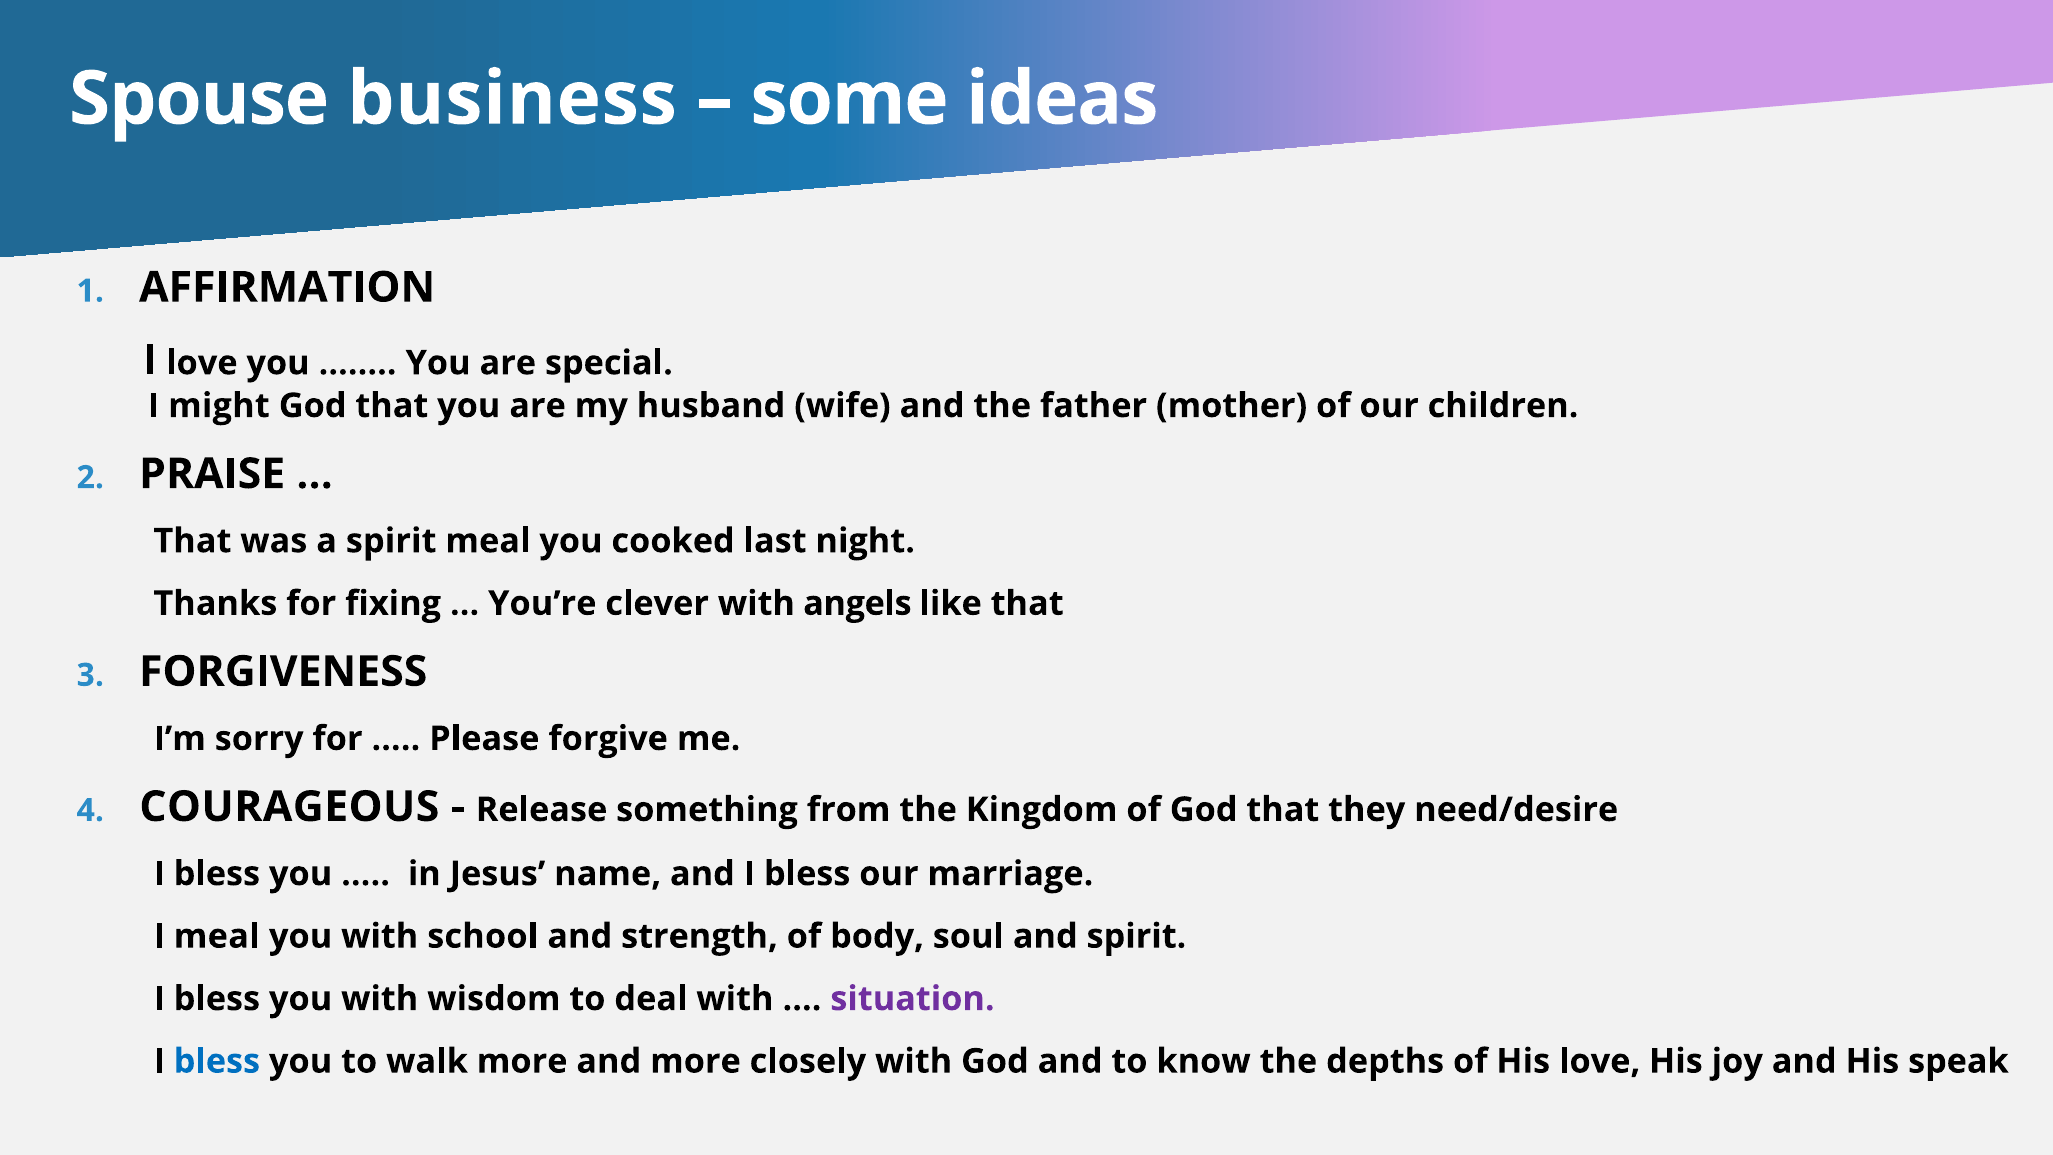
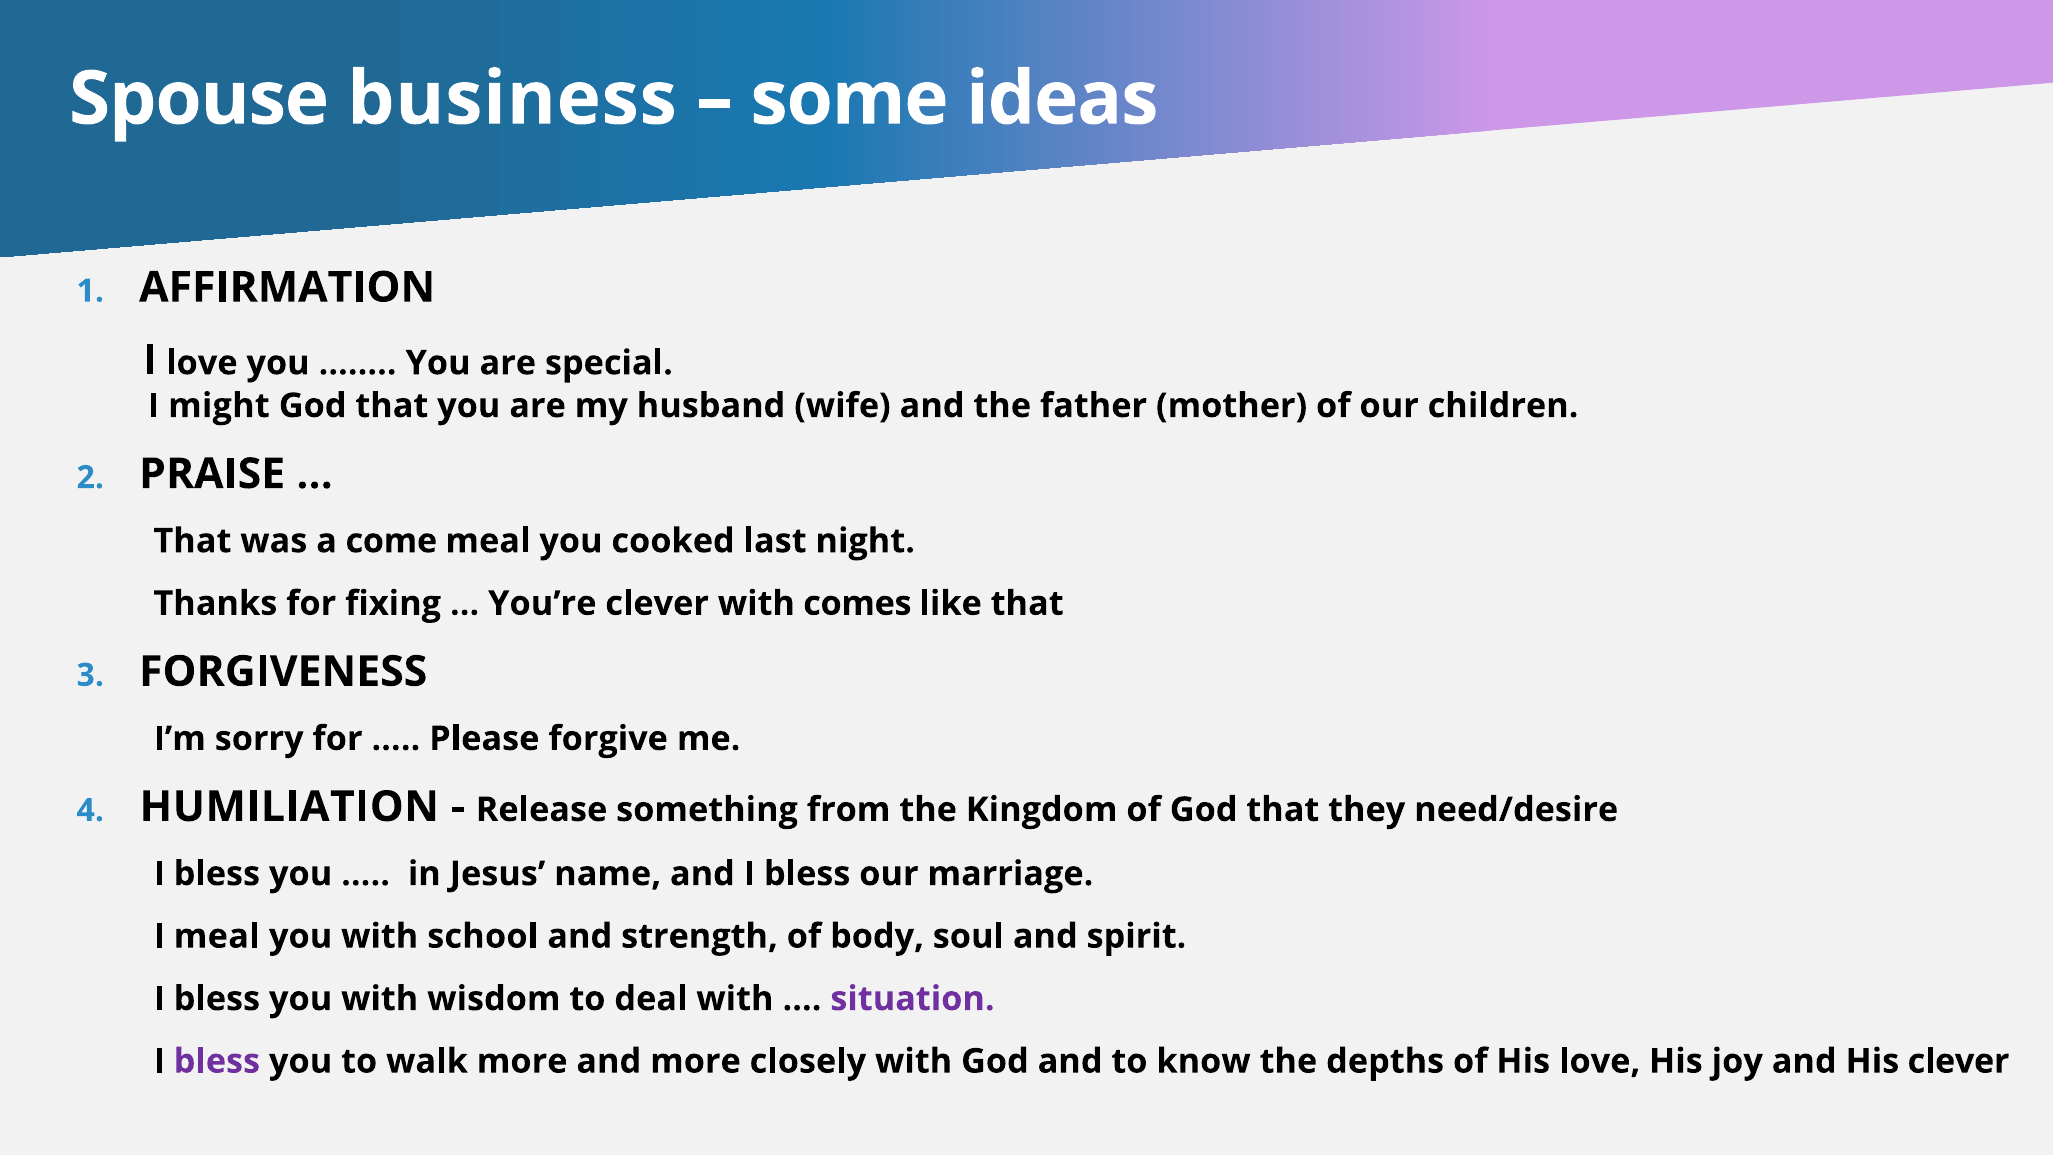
a spirit: spirit -> come (391, 541)
angels: angels -> comes (857, 603)
COURAGEOUS: COURAGEOUS -> HUMILIATION (289, 807)
bless colour: blue -> purple (217, 1061)
His speak: speak -> clever (1959, 1061)
